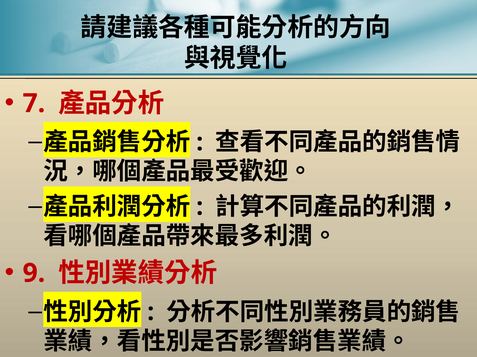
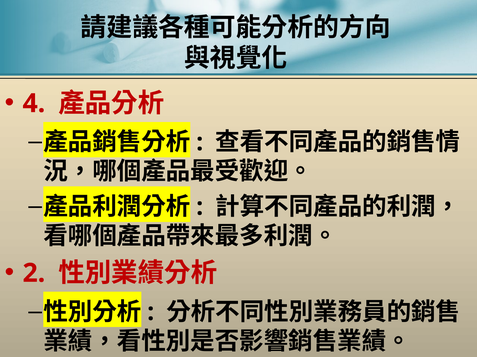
7: 7 -> 4 (34, 104)
9: 9 -> 2 (34, 274)
